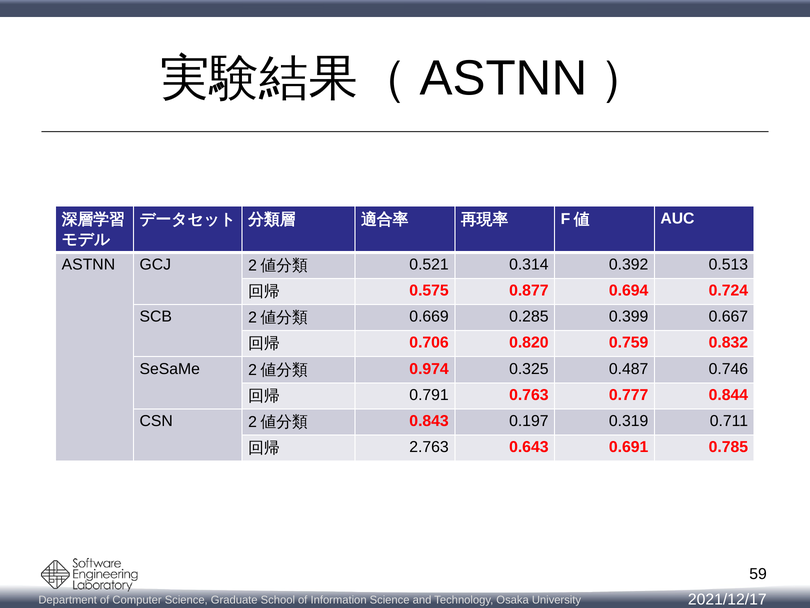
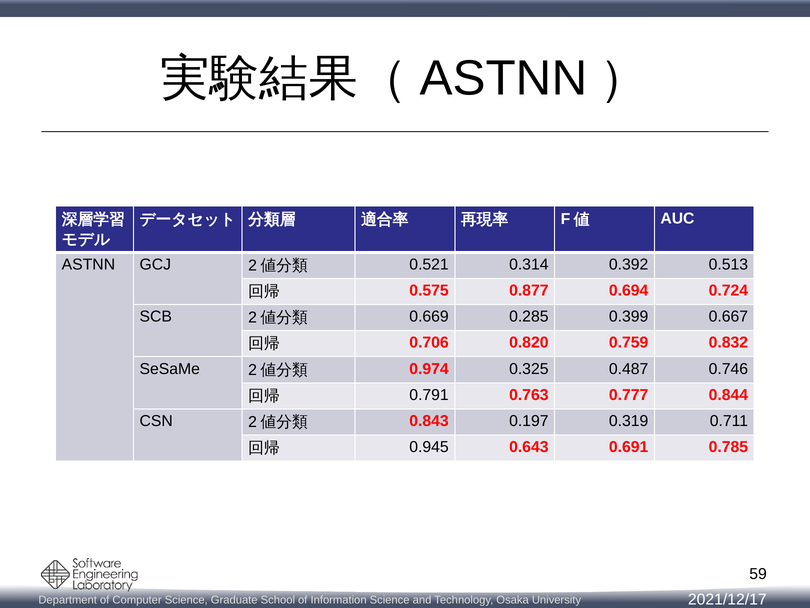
2.763: 2.763 -> 0.945 (429, 447)
